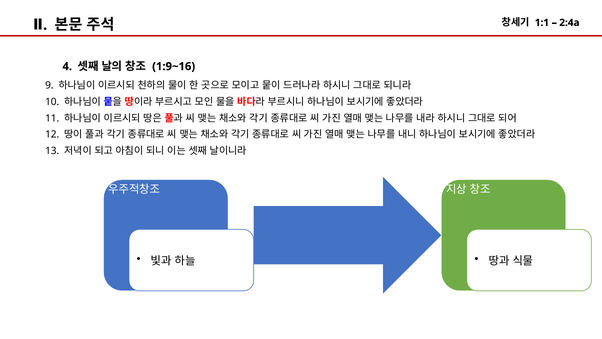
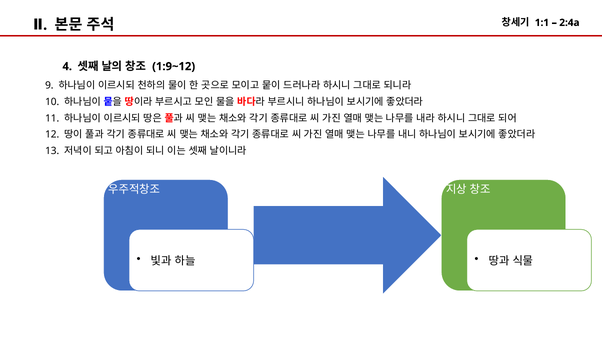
1:9~16: 1:9~16 -> 1:9~12 (174, 66)
